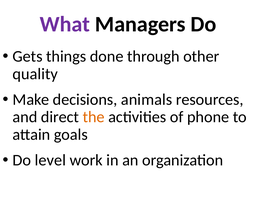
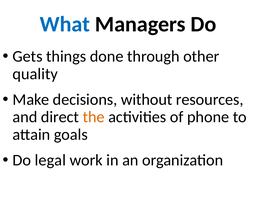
What colour: purple -> blue (65, 24)
animals: animals -> without (147, 99)
level: level -> legal (50, 160)
